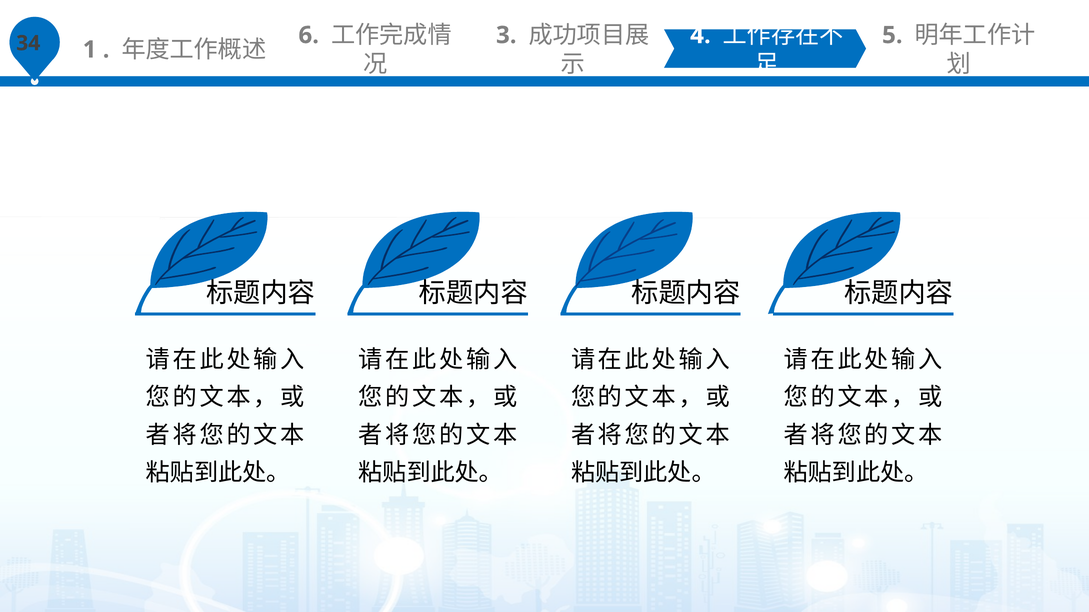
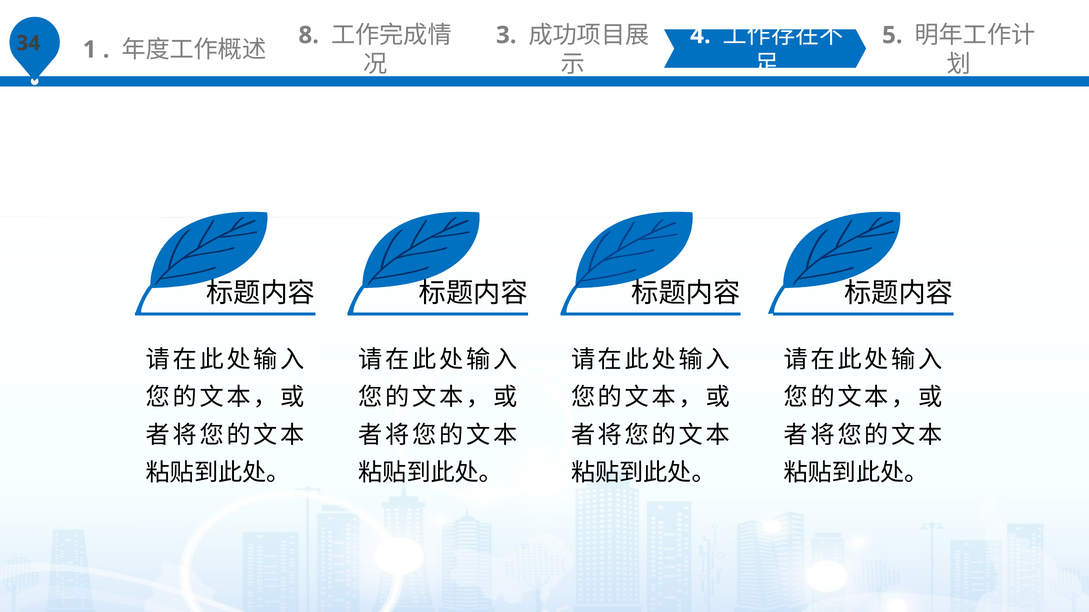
6: 6 -> 8 (309, 35)
